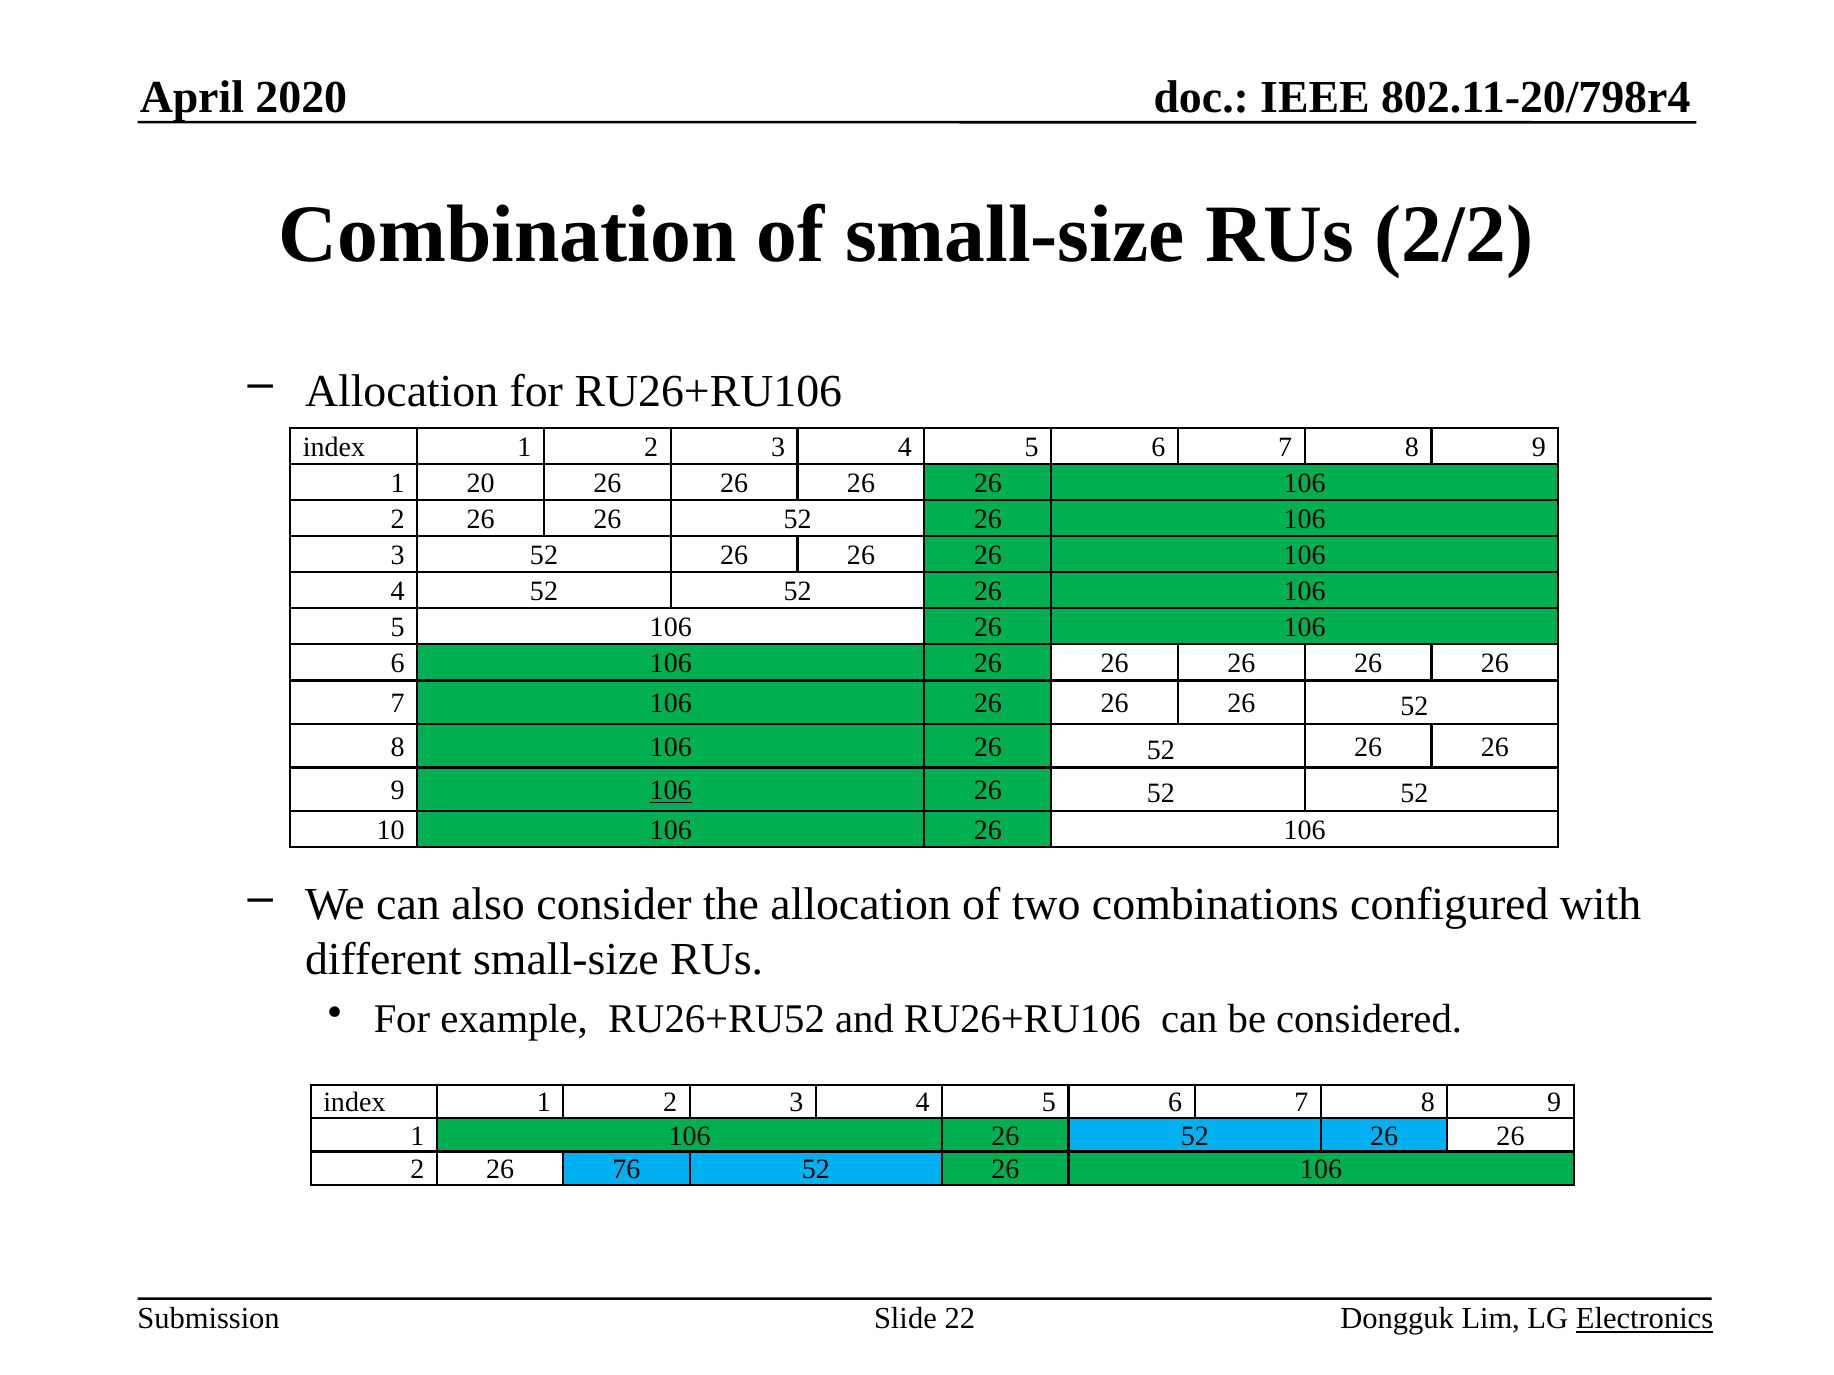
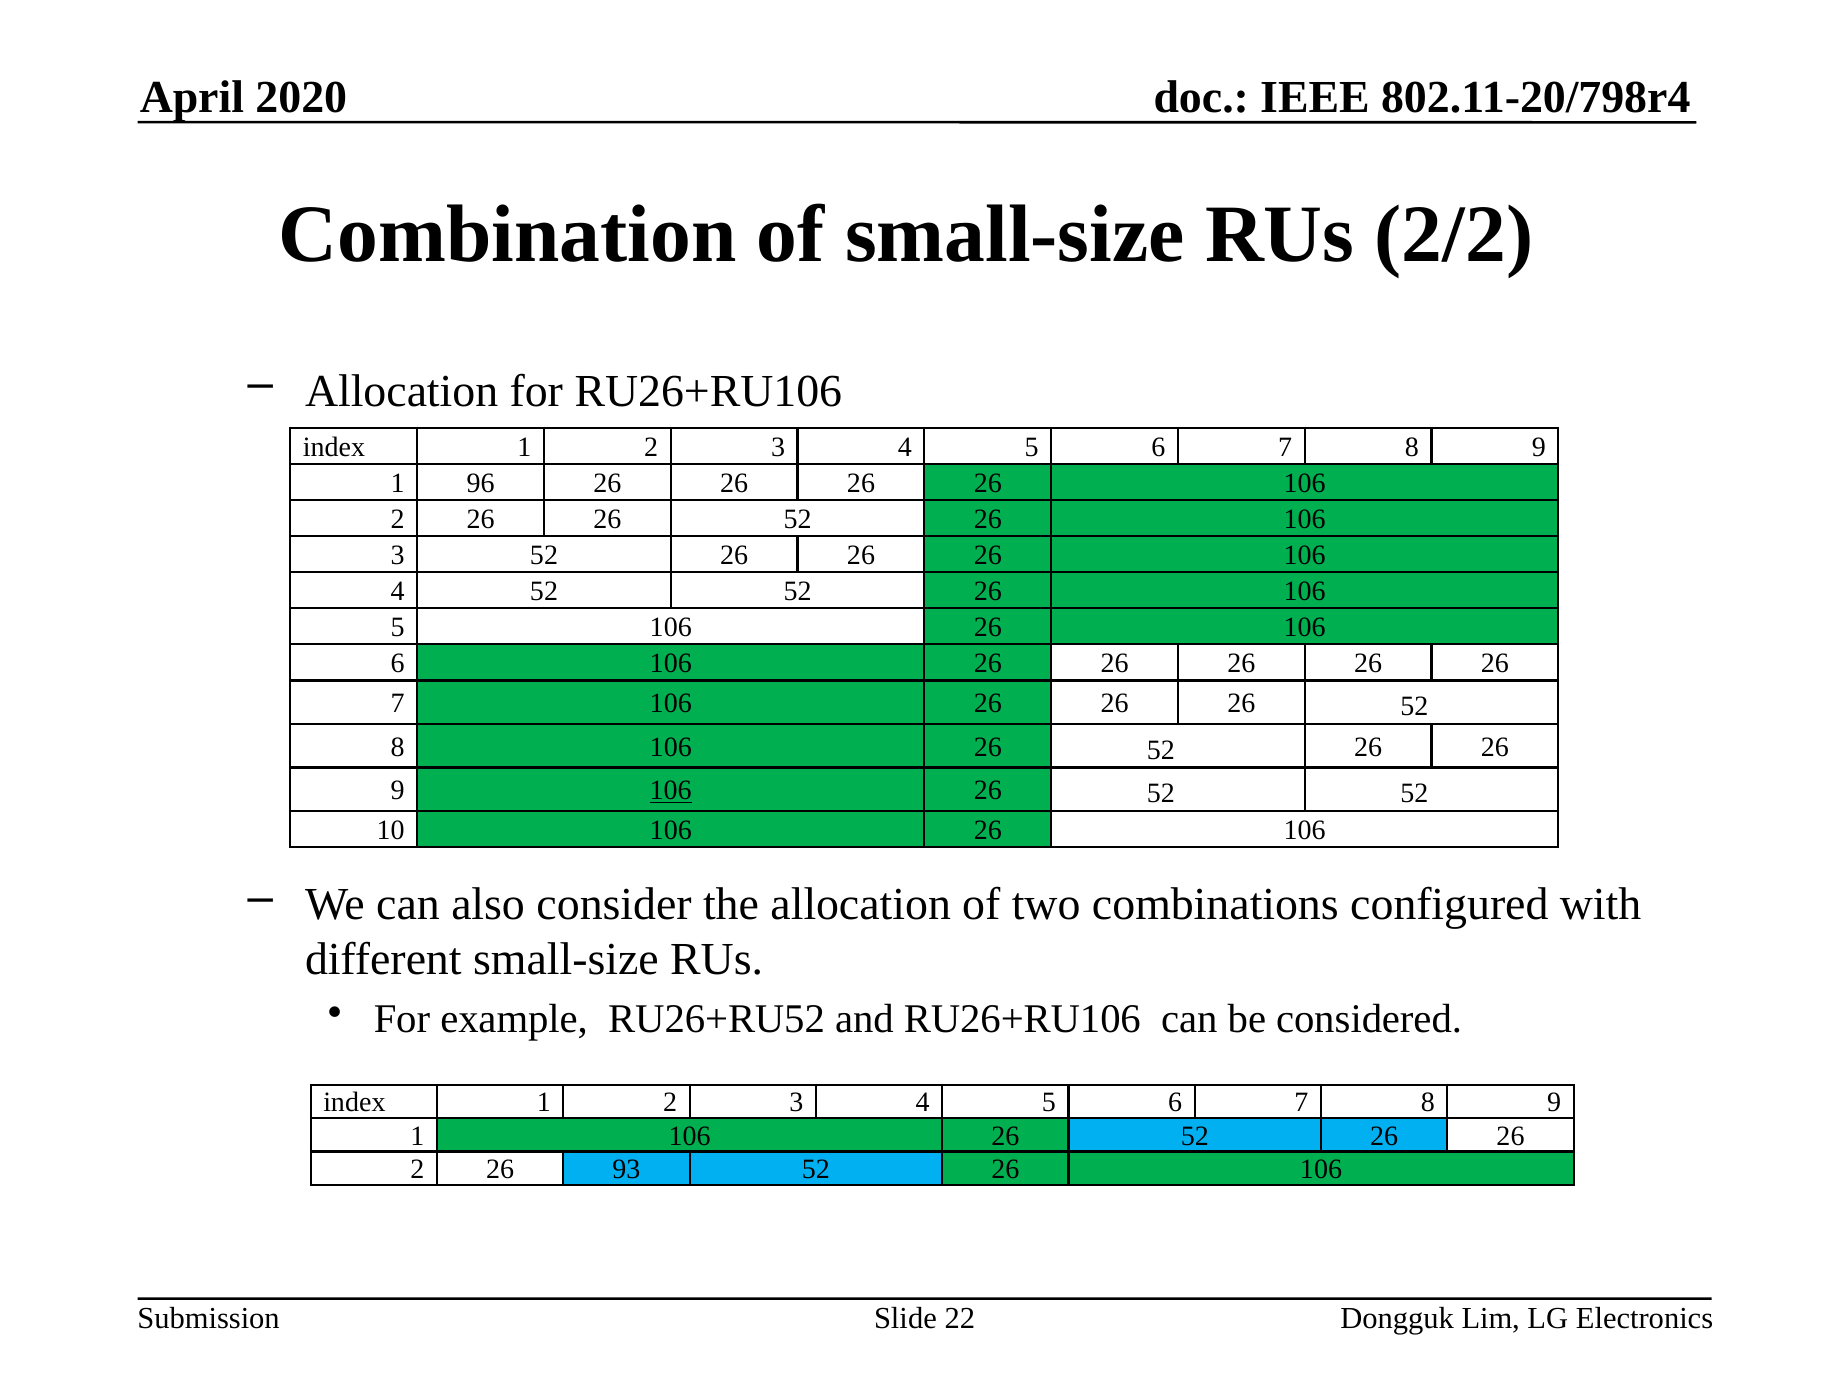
20: 20 -> 96 (481, 483)
76: 76 -> 93 (626, 1170)
Electronics underline: present -> none (1645, 1319)
